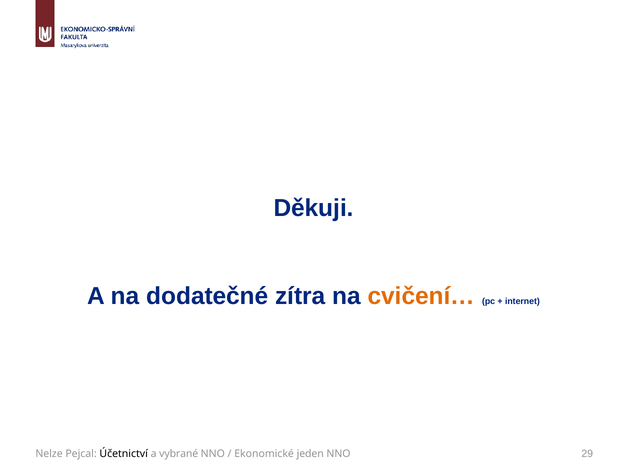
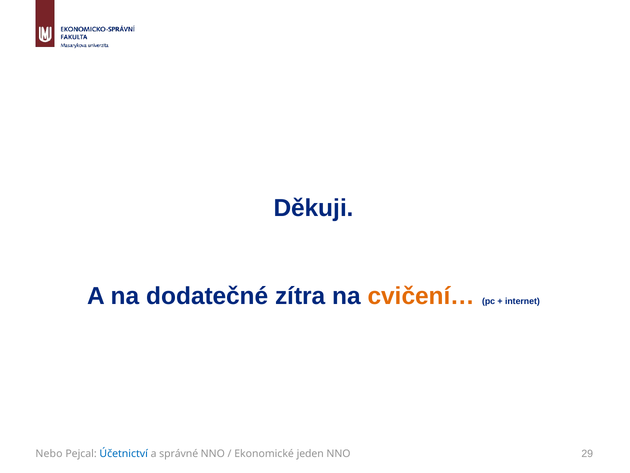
Nelze: Nelze -> Nebo (49, 453)
Účetnictví colour: black -> blue (124, 453)
vybrané: vybrané -> správné (179, 453)
